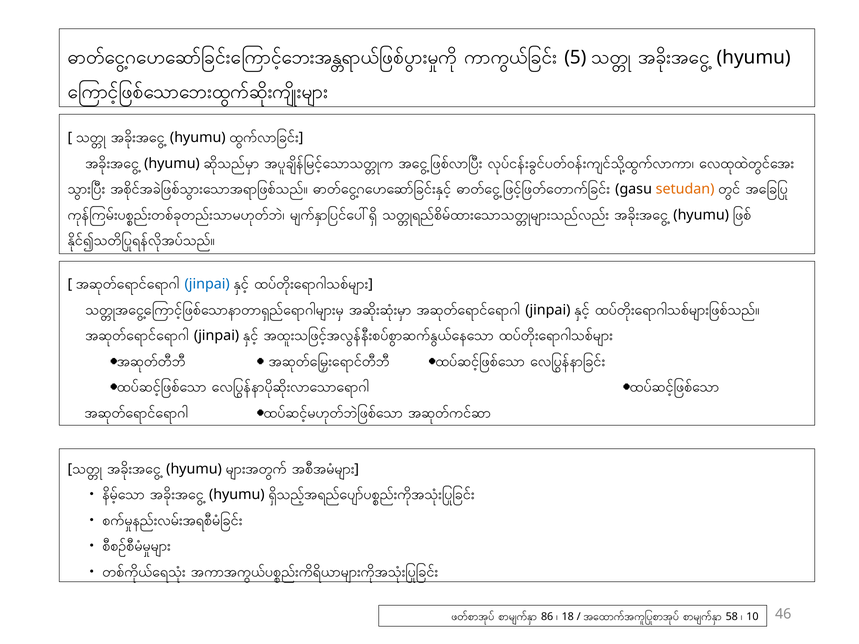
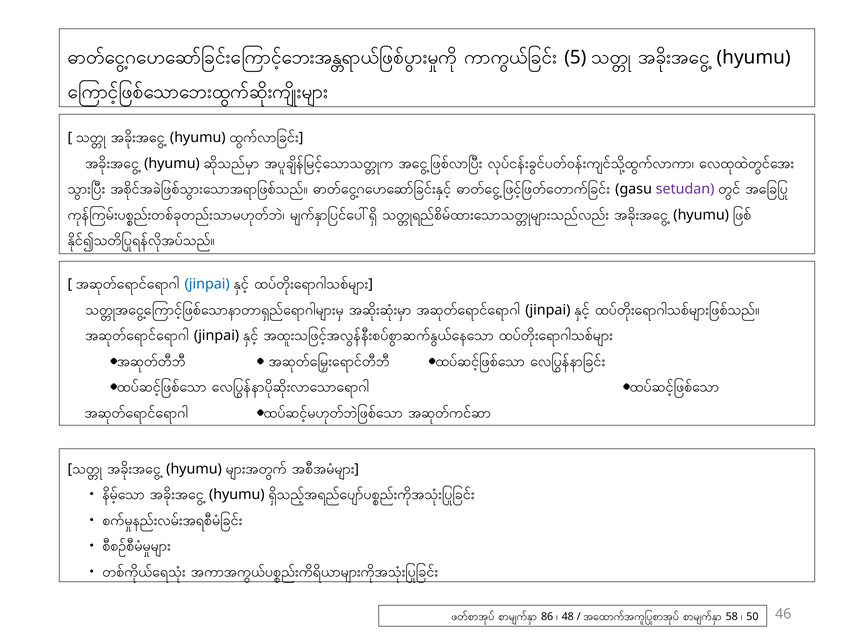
setudan colour: orange -> purple (685, 189)
18: 18 -> 48 (568, 617)
10: 10 -> 50 (752, 617)
